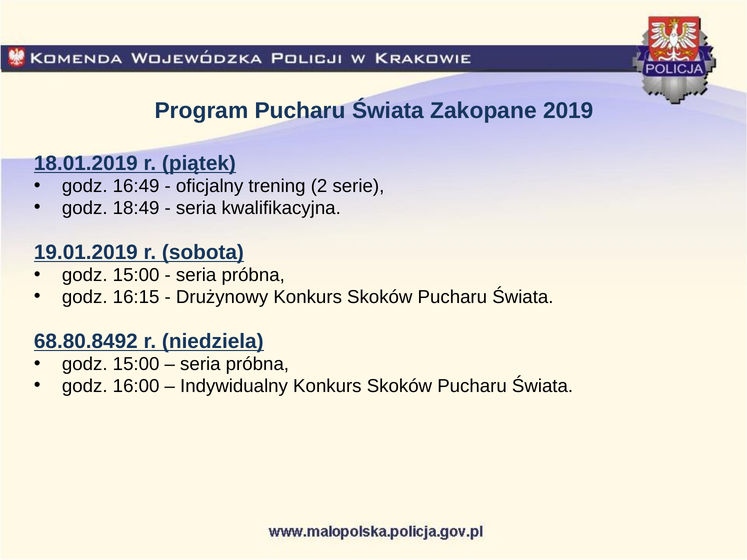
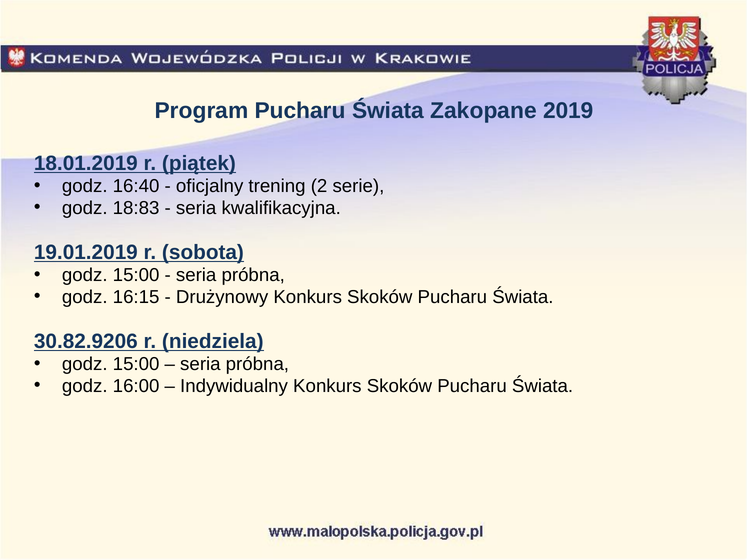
16:49: 16:49 -> 16:40 (136, 186)
18:49: 18:49 -> 18:83 (136, 208)
68.80.8492: 68.80.8492 -> 30.82.9206 (86, 342)
